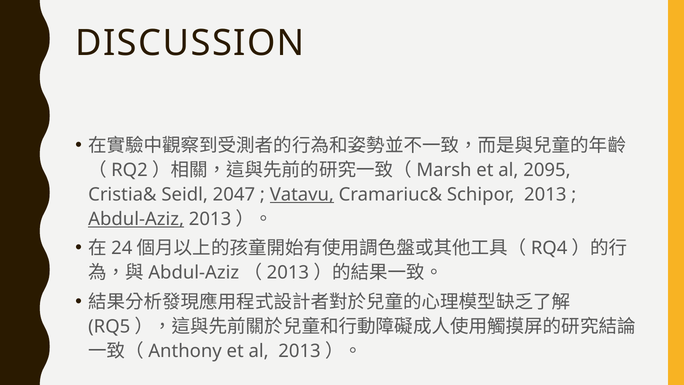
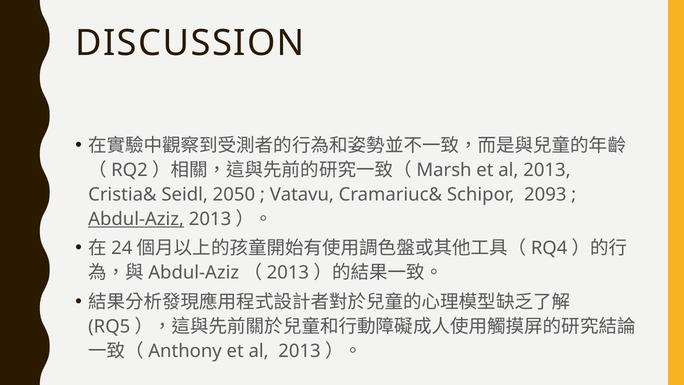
2095: 2095 -> 2013 (547, 170)
2047: 2047 -> 2050 (234, 194)
Vatavu underline: present -> none (302, 194)
Schipor 2013: 2013 -> 2093 (545, 194)
